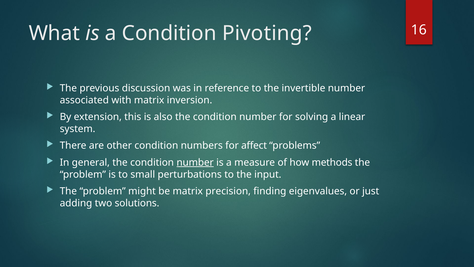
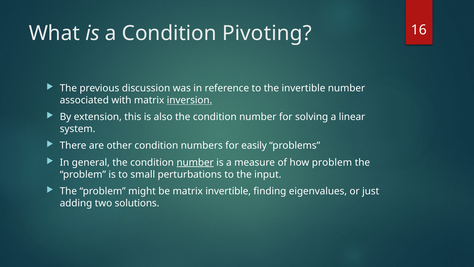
inversion underline: none -> present (190, 100)
affect: affect -> easily (254, 146)
how methods: methods -> problem (332, 162)
matrix precision: precision -> invertible (228, 191)
